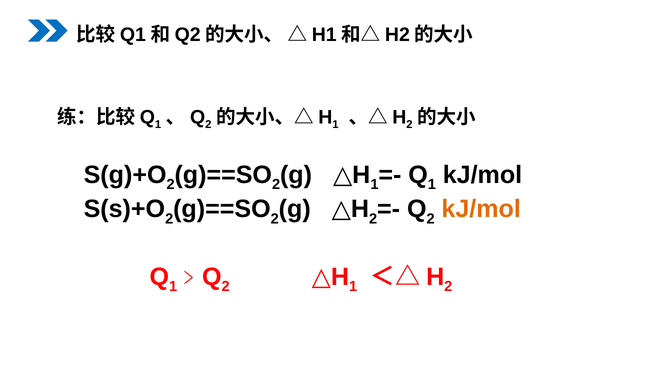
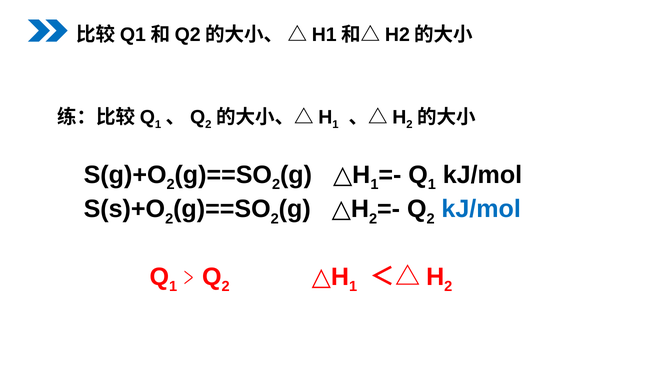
kJ/mol colour: orange -> blue (481, 209)
